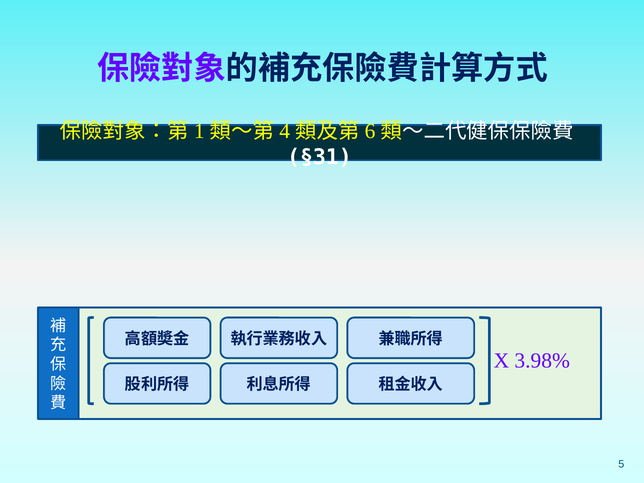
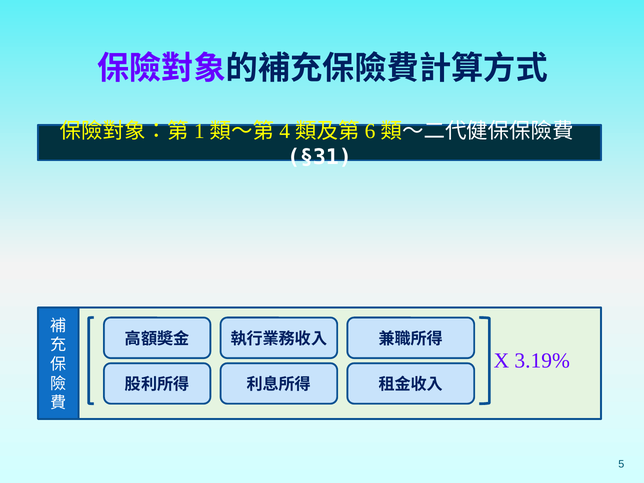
3.98%: 3.98% -> 3.19% (542, 360)
